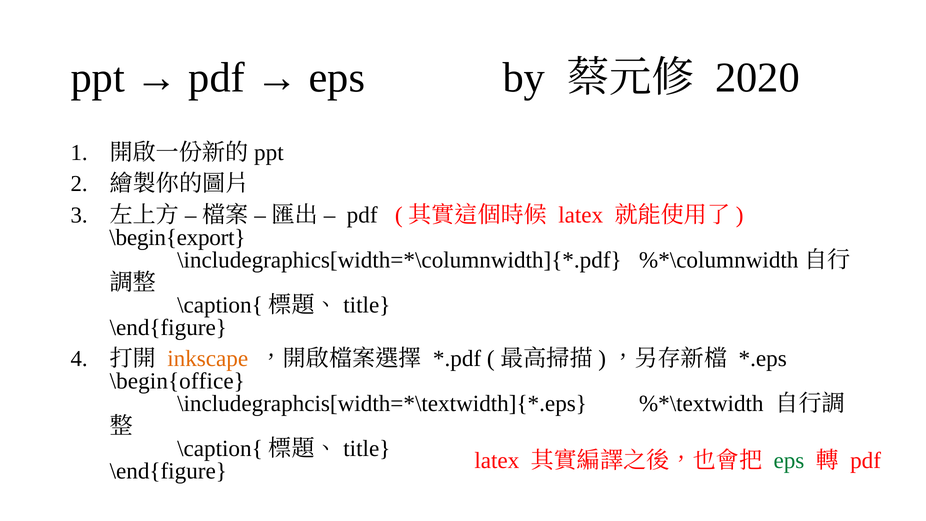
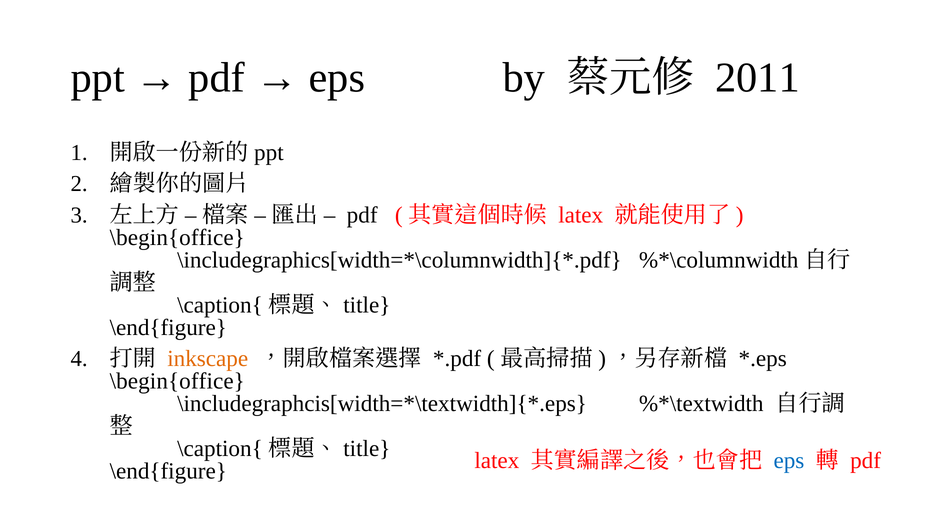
2020: 2020 -> 2011 (757, 78)
\begin{export: \begin{export -> \begin{office (177, 237)
eps colour: green -> blue (789, 460)
